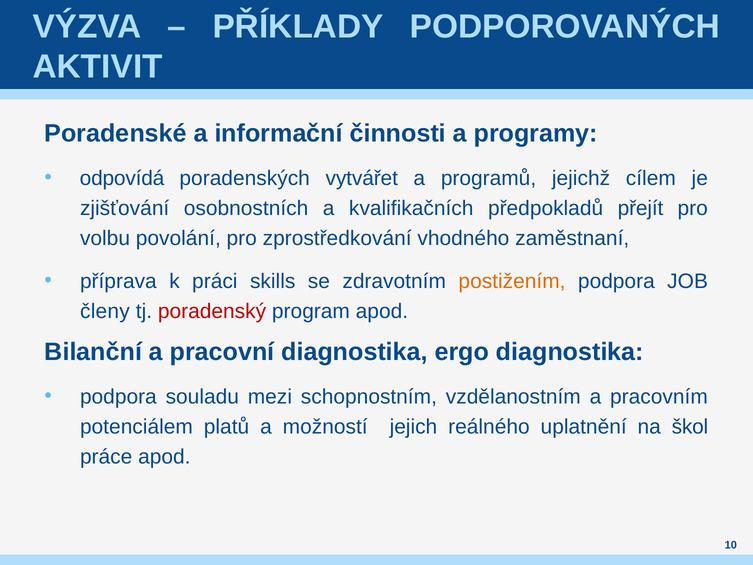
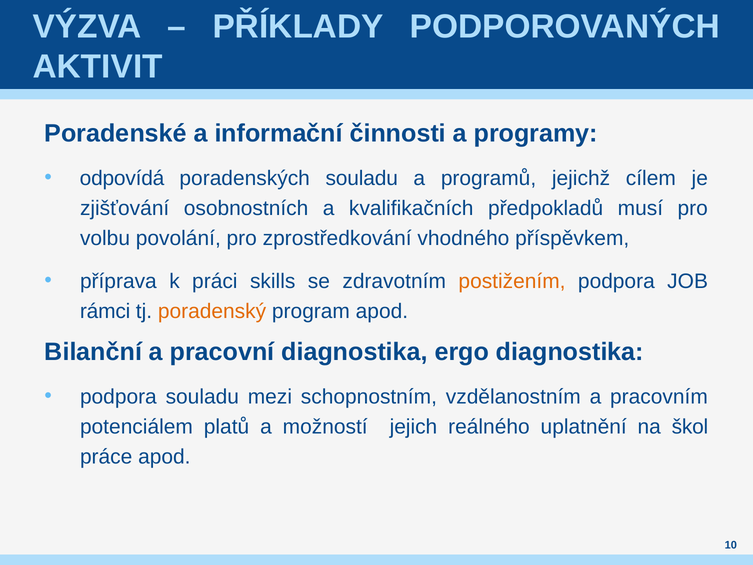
poradenských vytvářet: vytvářet -> souladu (362, 178)
přejít: přejít -> musí (640, 208)
zaměstnaní: zaměstnaní -> příspěvkem (572, 238)
členy: členy -> rámci (105, 311)
poradenský colour: red -> orange (212, 311)
